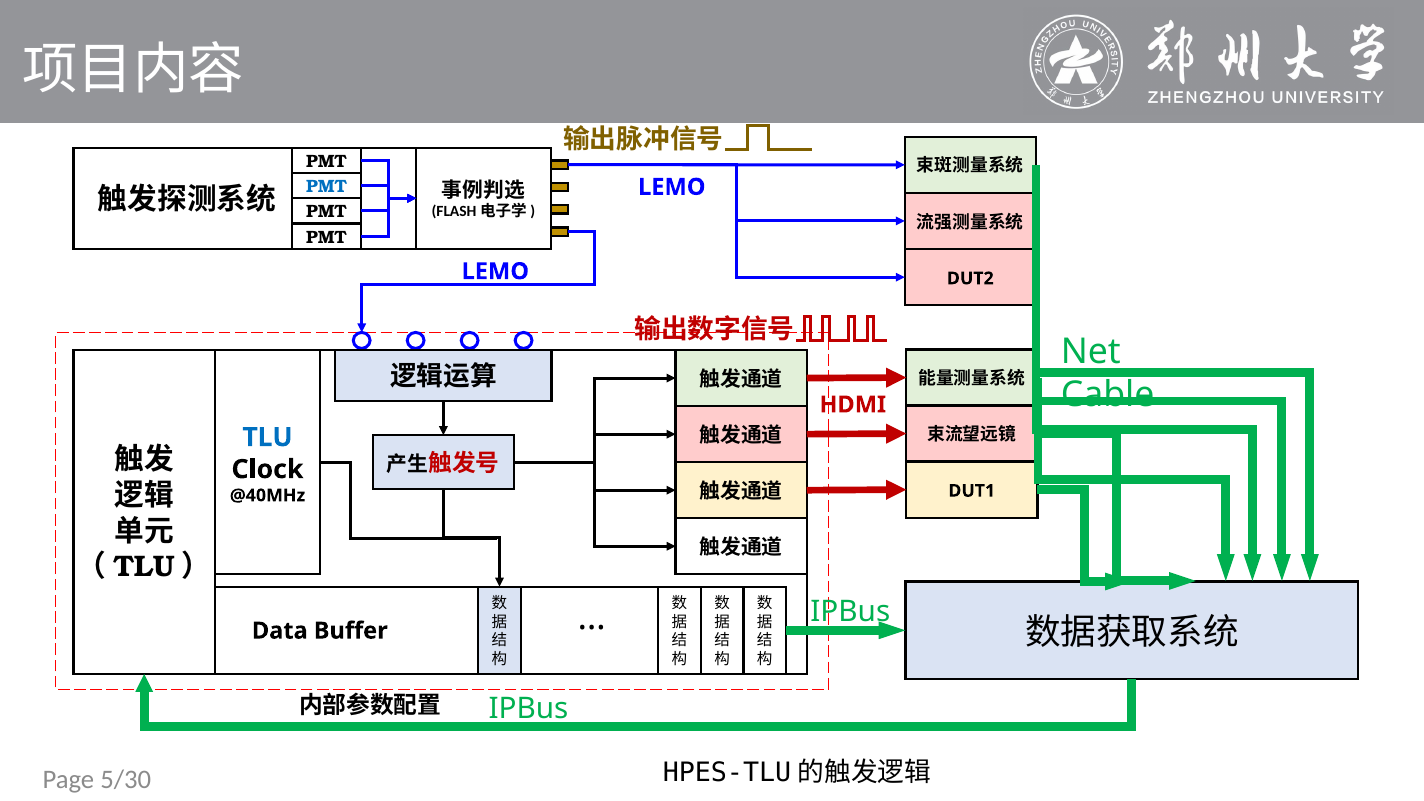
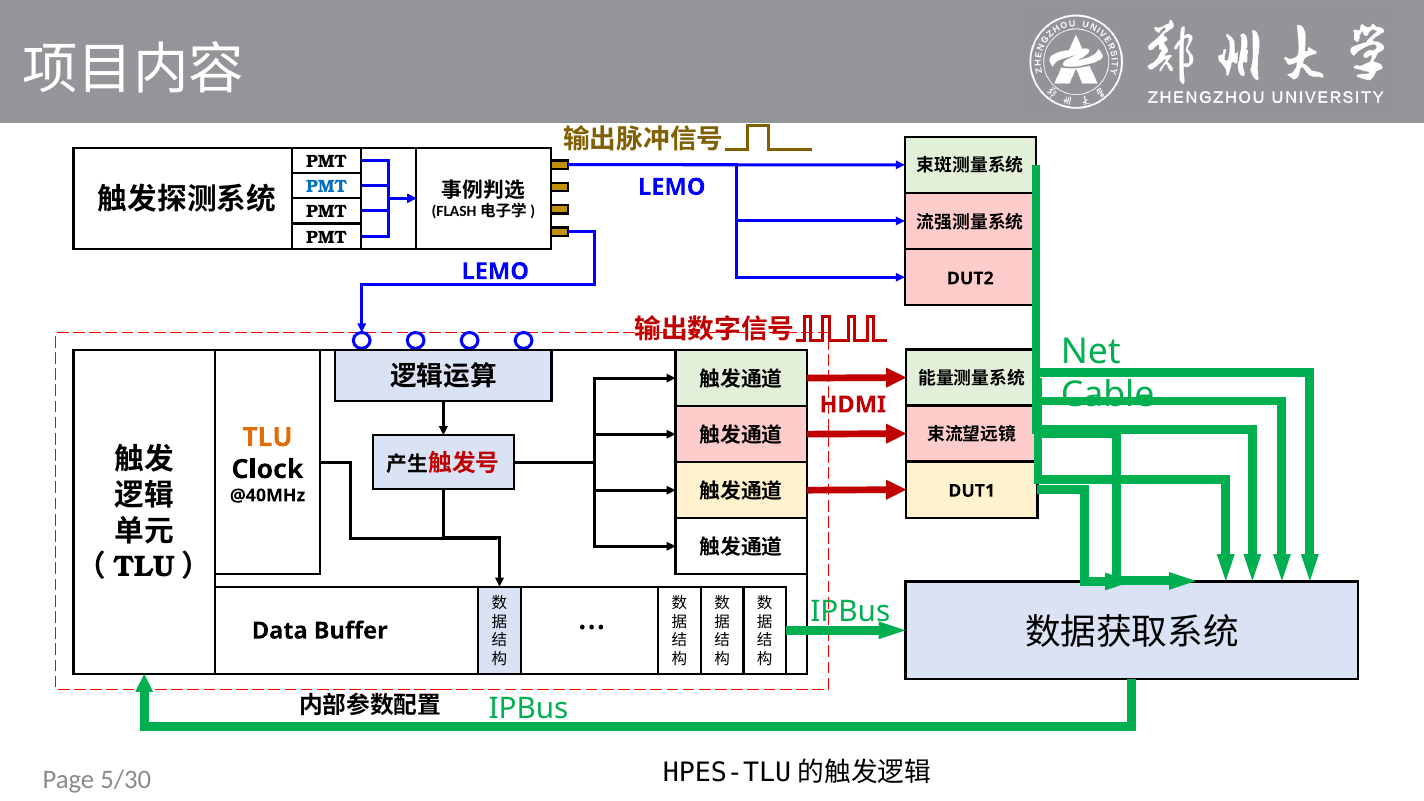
TLU colour: blue -> orange (268, 437)
